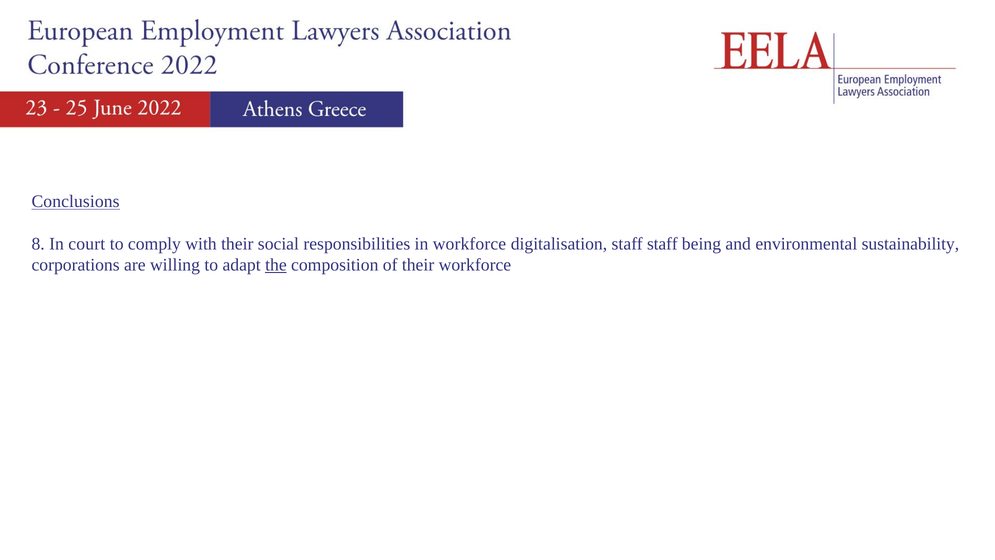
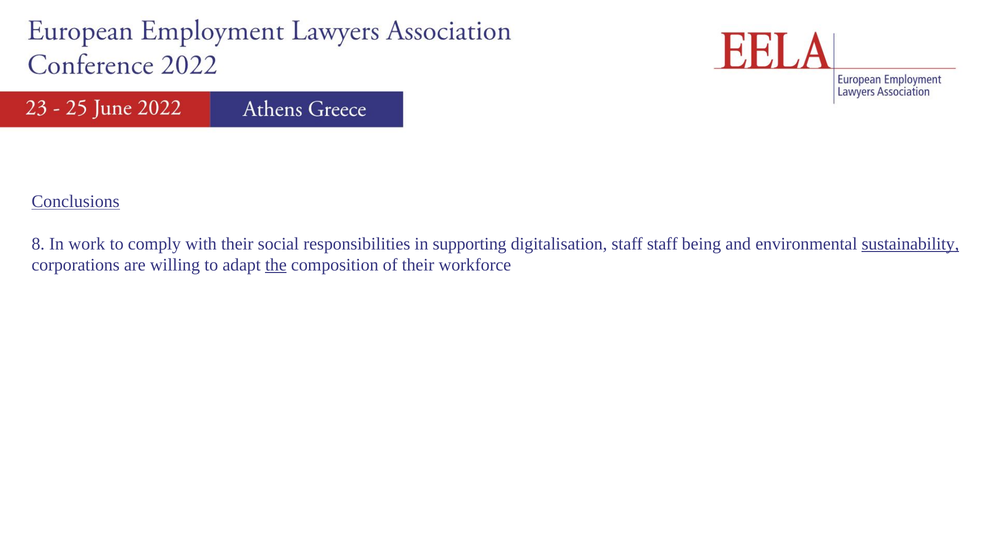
court: court -> work (87, 244)
in workforce: workforce -> supporting (470, 244)
sustainability underline: none -> present (910, 244)
